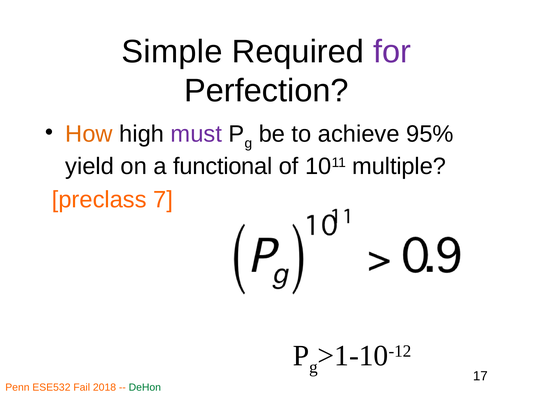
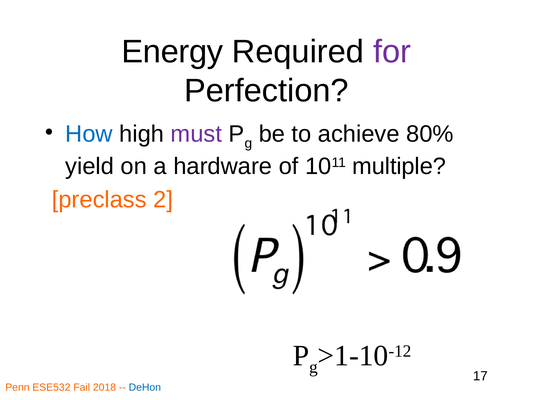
Simple: Simple -> Energy (172, 52)
How colour: orange -> blue (89, 134)
95%: 95% -> 80% (430, 134)
functional: functional -> hardware (223, 166)
7: 7 -> 2 (163, 200)
DeHon colour: green -> blue (145, 387)
